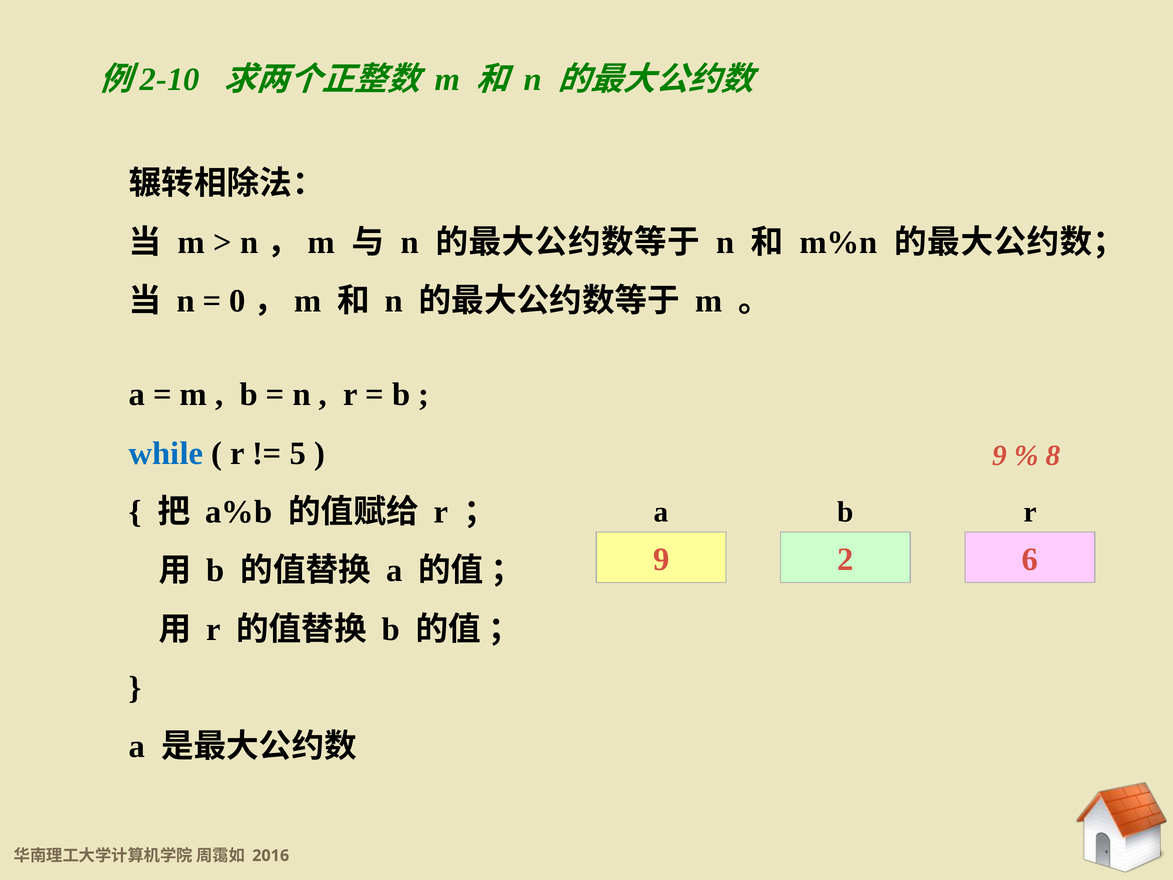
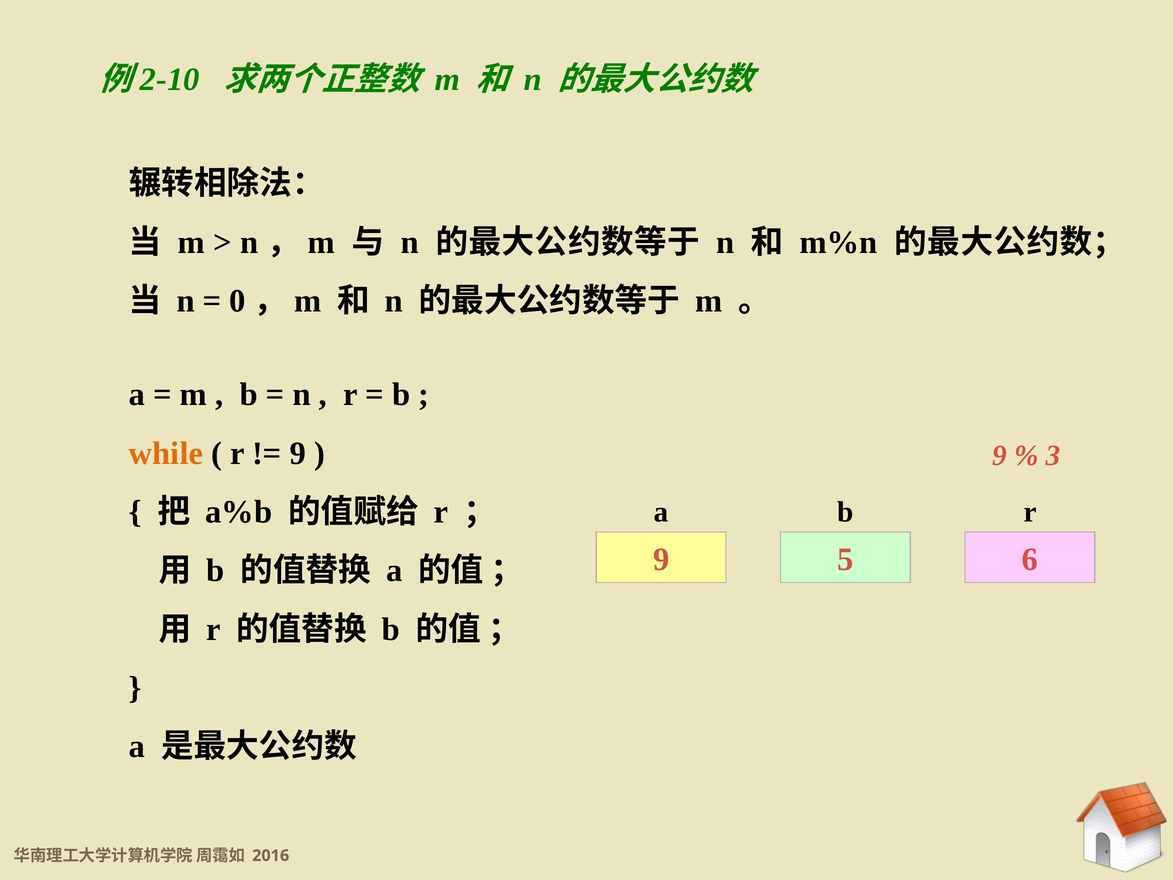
while colour: blue -> orange (166, 453)
5: 5 -> 9 (298, 453)
8: 8 -> 3 (1053, 456)
2: 2 -> 5 (845, 559)
